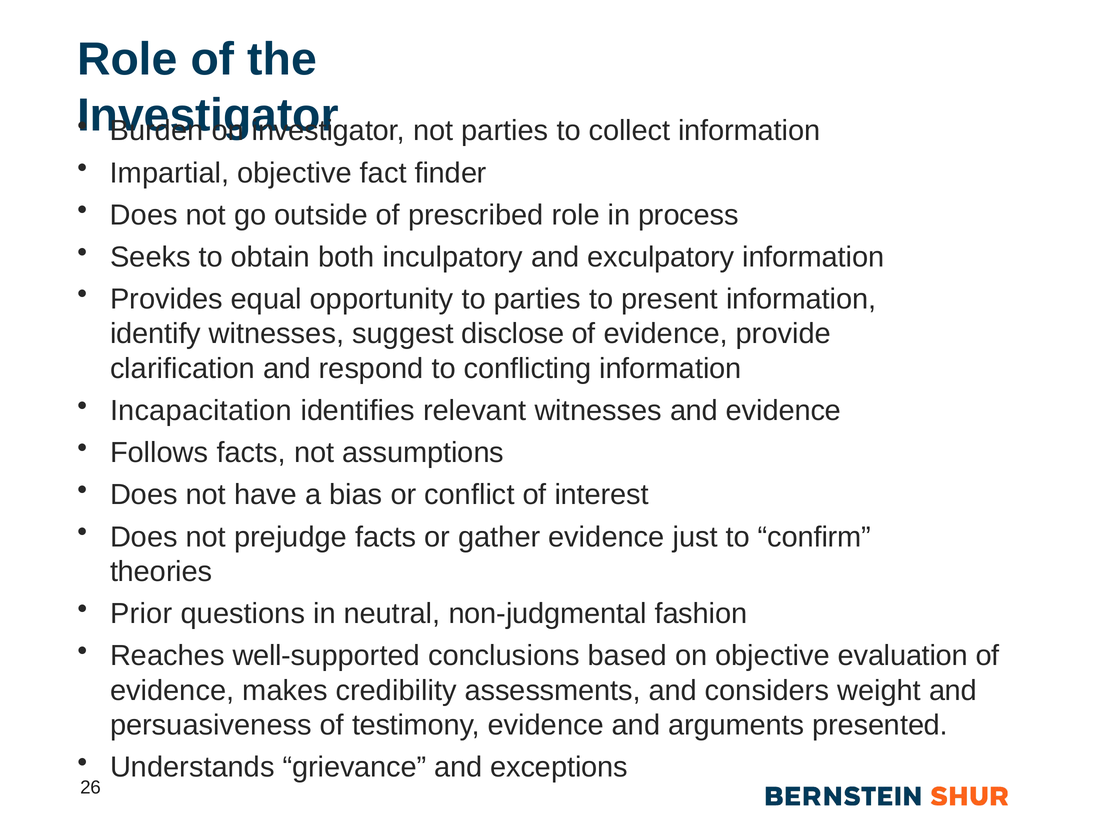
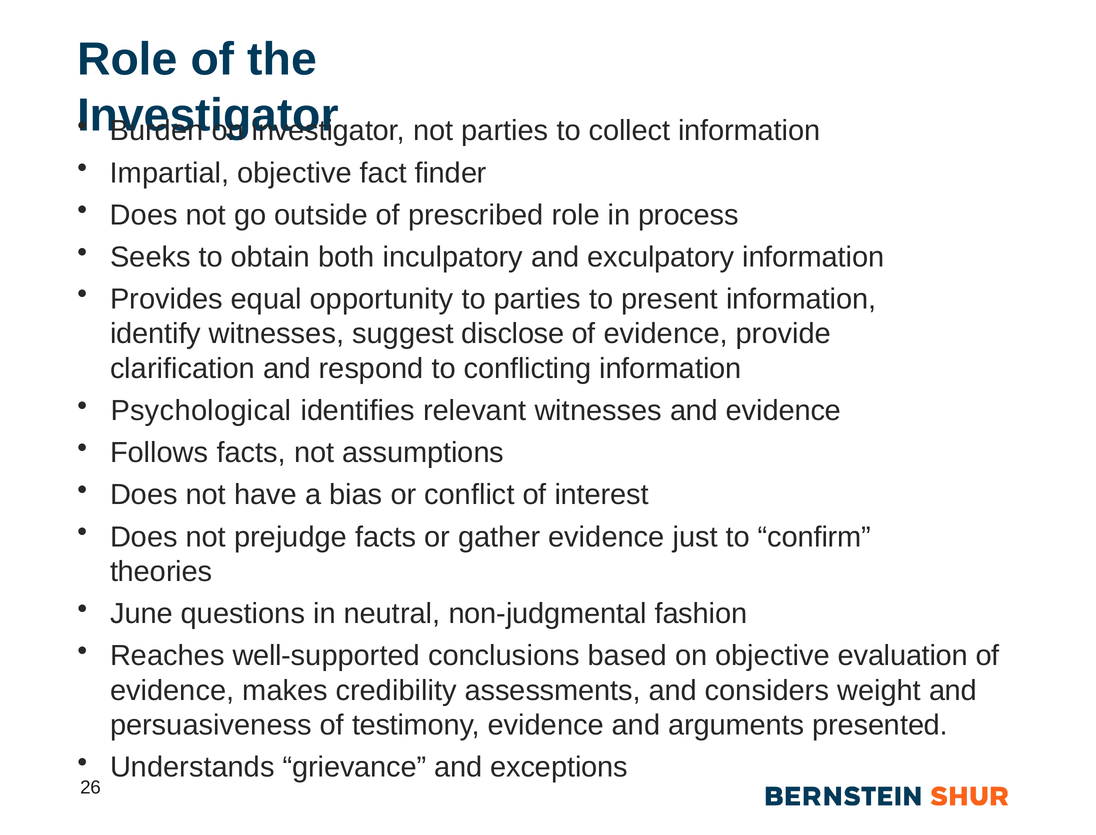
Incapacitation: Incapacitation -> Psychological (201, 411)
Prior: Prior -> June (142, 614)
